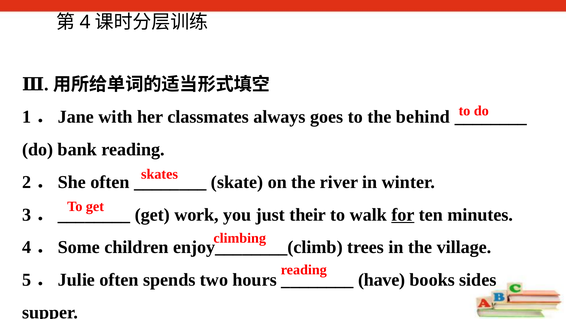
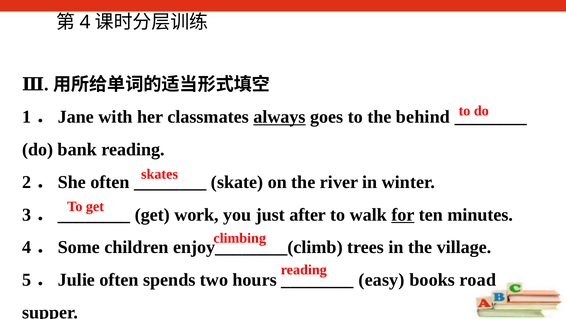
always underline: none -> present (279, 117)
their: their -> after (308, 214)
have: have -> easy (382, 279)
sides: sides -> road (478, 279)
